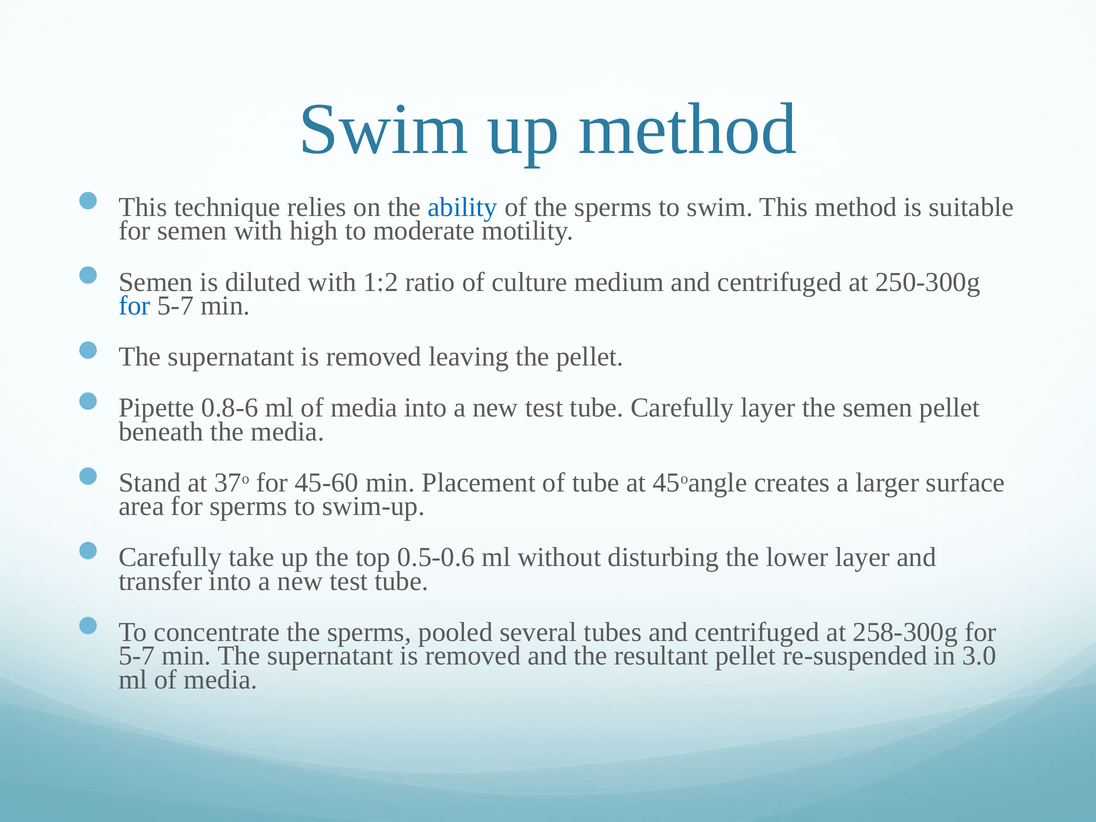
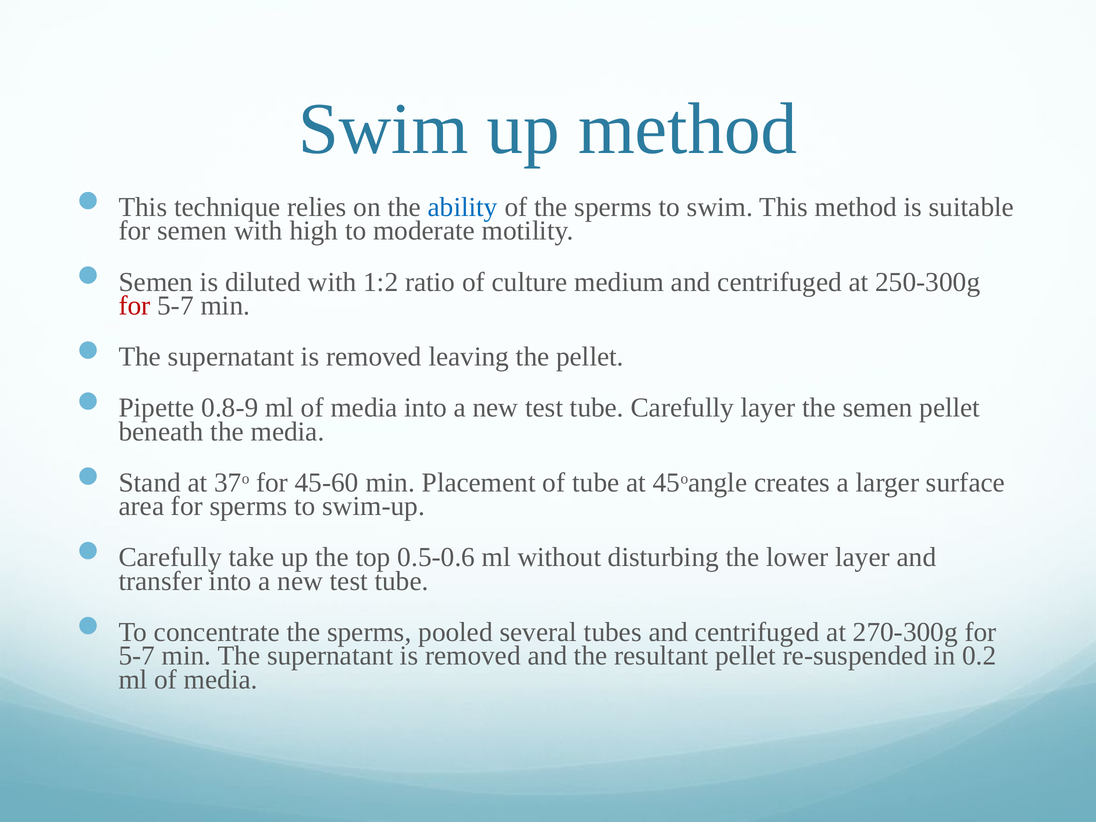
for colour: blue -> red (135, 306)
0.8-6: 0.8-6 -> 0.8-9 (230, 408)
258-300g: 258-300g -> 270-300g (905, 632)
3.0: 3.0 -> 0.2 (979, 656)
